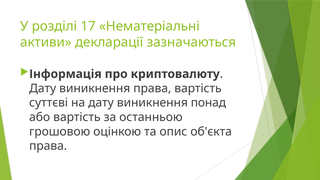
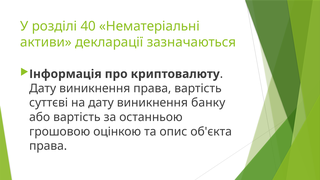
17: 17 -> 40 (88, 26)
понад: понад -> банку (208, 103)
